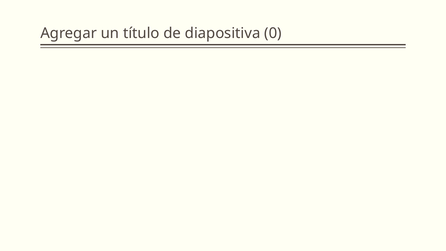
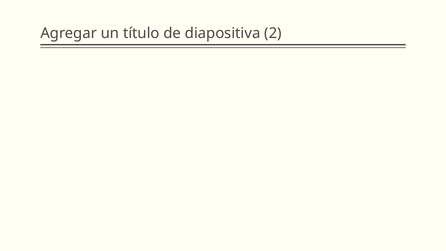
0: 0 -> 2 (273, 33)
